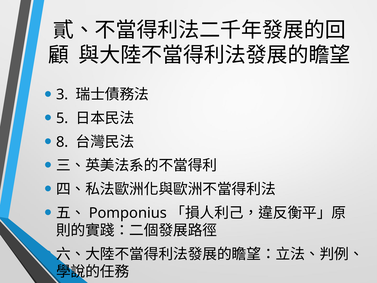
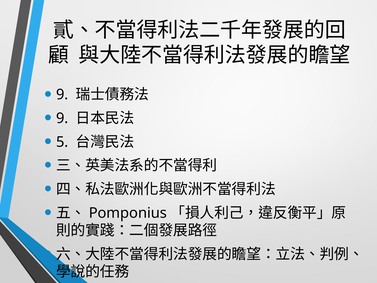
3: 3 -> 9 (62, 95)
5: 5 -> 9 (62, 118)
8: 8 -> 5 (62, 142)
